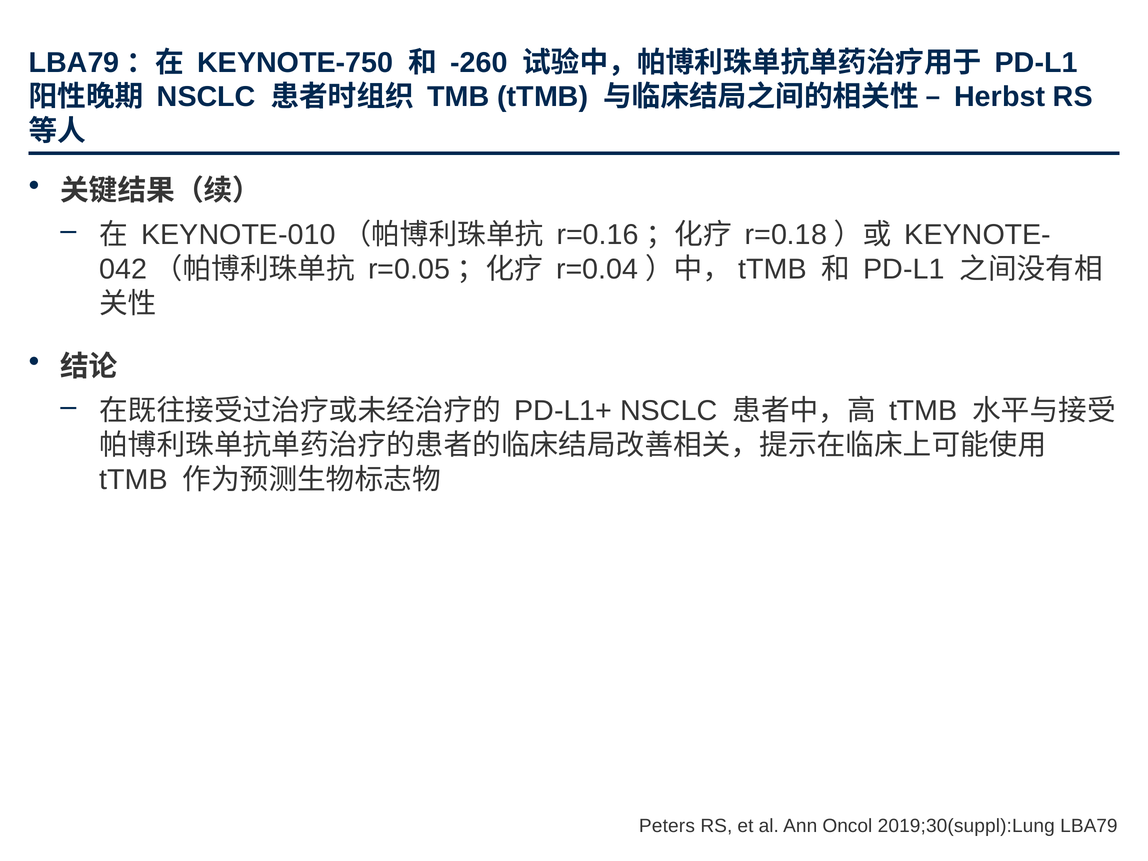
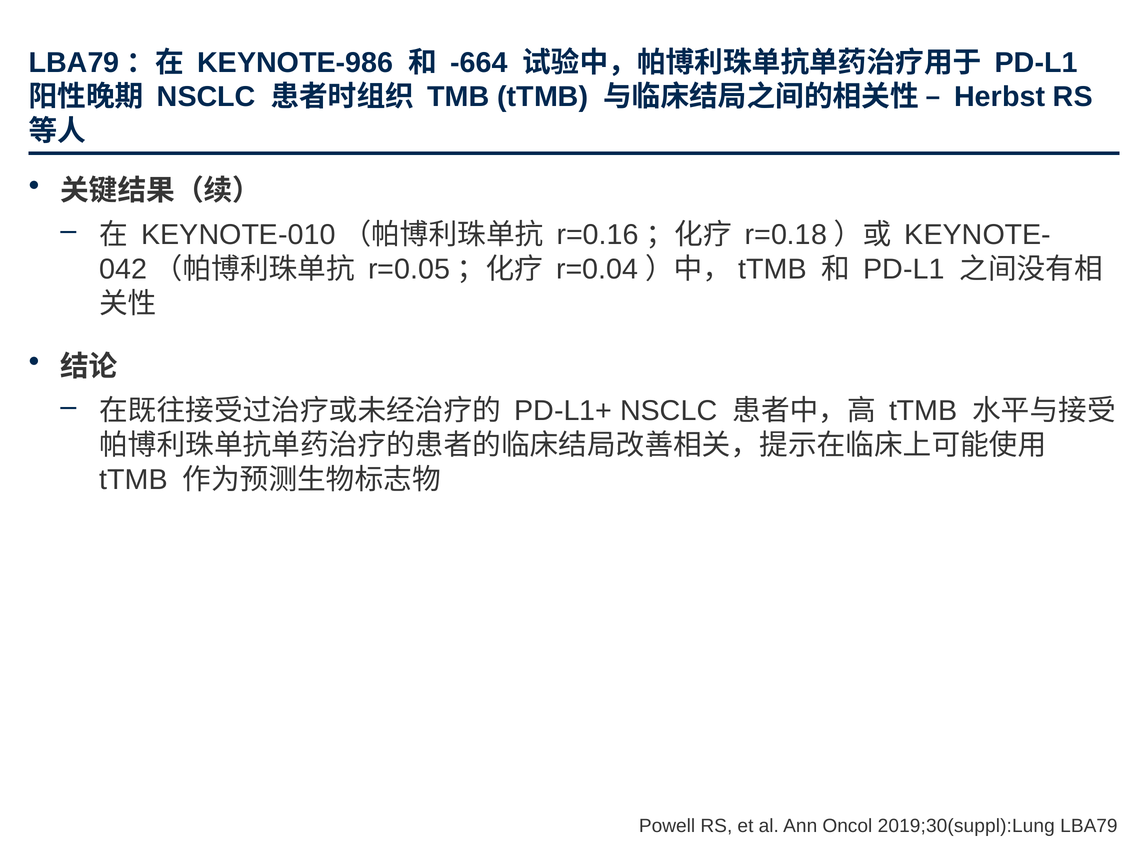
KEYNOTE-750: KEYNOTE-750 -> KEYNOTE-986 (295, 63)
-260: -260 -> -664 (479, 63)
Peters: Peters -> Powell (667, 826)
